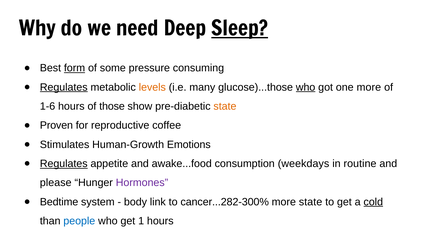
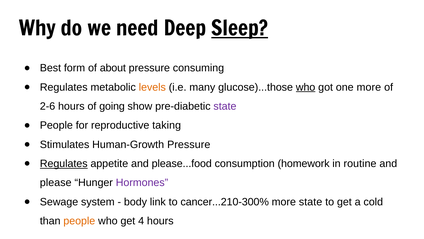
form underline: present -> none (75, 68)
some: some -> about (113, 68)
Regulates underline: present -> none (64, 87)
1-6: 1-6 -> 2-6 (48, 106)
those: those -> going (112, 106)
state colour: orange -> purple (225, 106)
Proven: Proven -> People (56, 125)
coffee: coffee -> taking (167, 125)
Human-Growth Emotions: Emotions -> Pressure (189, 144)
awake...food: awake...food -> please...food (182, 163)
weekdays: weekdays -> homework (304, 163)
Bedtime: Bedtime -> Sewage (59, 201)
cancer...282-300%: cancer...282-300% -> cancer...210-300% (225, 201)
cold underline: present -> none (373, 201)
people colour: blue -> orange (79, 221)
1: 1 -> 4 (141, 221)
